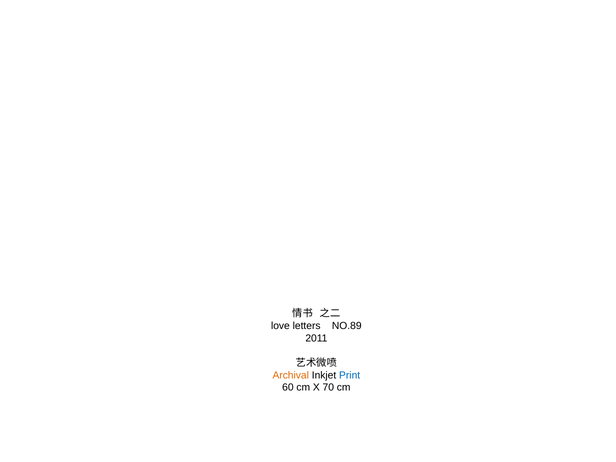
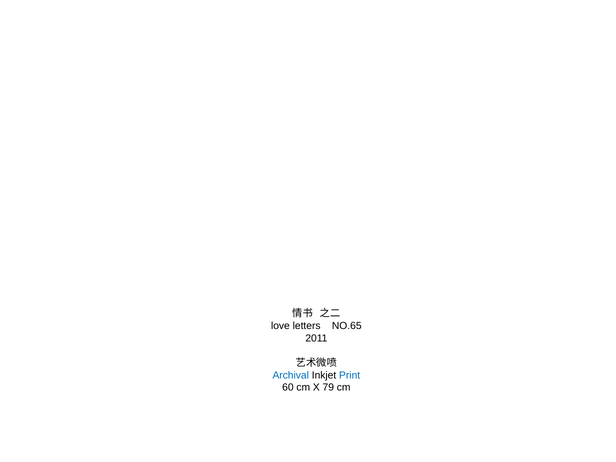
NO.89: NO.89 -> NO.65 (347, 326)
Archival colour: orange -> blue (291, 375)
70: 70 -> 79 (328, 388)
